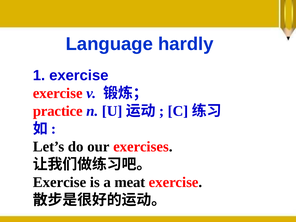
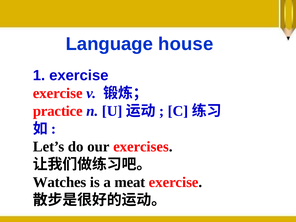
hardly: hardly -> house (186, 44)
Exercise: Exercise -> Watches (60, 182)
